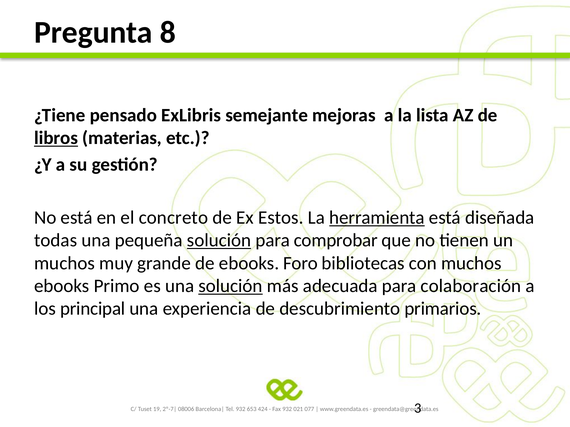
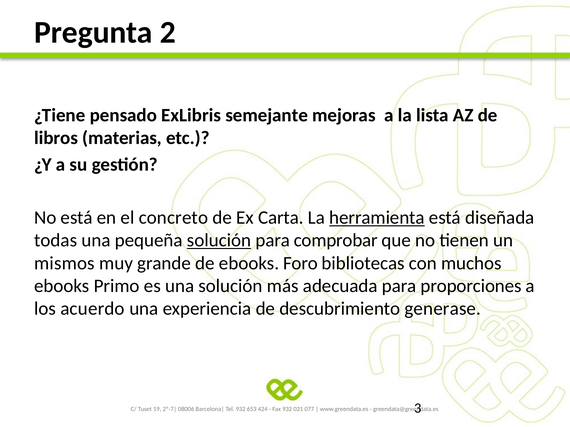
8: 8 -> 2 (168, 33)
libros underline: present -> none (56, 138)
Estos: Estos -> Carta (281, 218)
muchos: muchos -> mismos (64, 263)
solución underline: present -> none (231, 286)
colaboración: colaboración -> proporciones (471, 286)
principal: principal -> acuerdo (93, 309)
primarios: primarios -> generase (443, 309)
